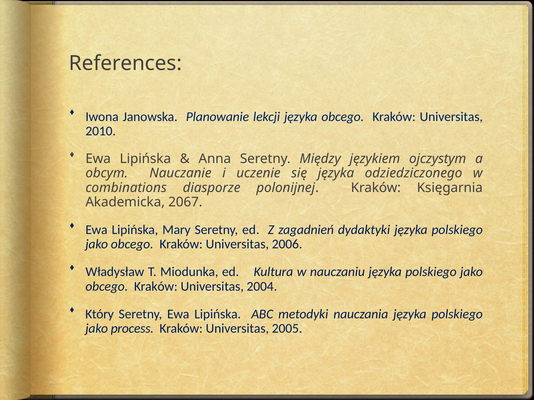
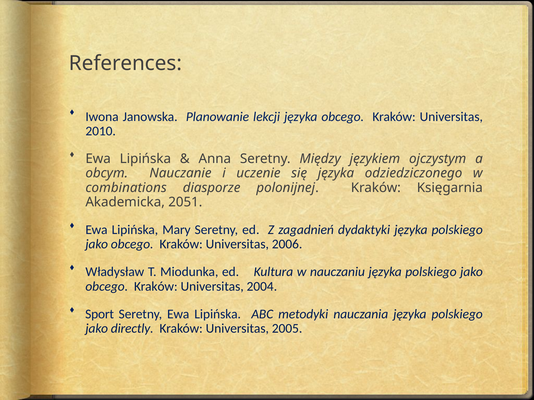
2067: 2067 -> 2051 (185, 202)
Który: Który -> Sport (100, 314)
process: process -> directly (132, 329)
